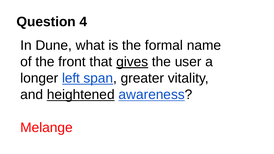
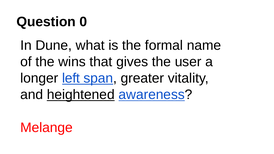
4: 4 -> 0 (83, 22)
front: front -> wins (72, 62)
gives underline: present -> none (132, 62)
